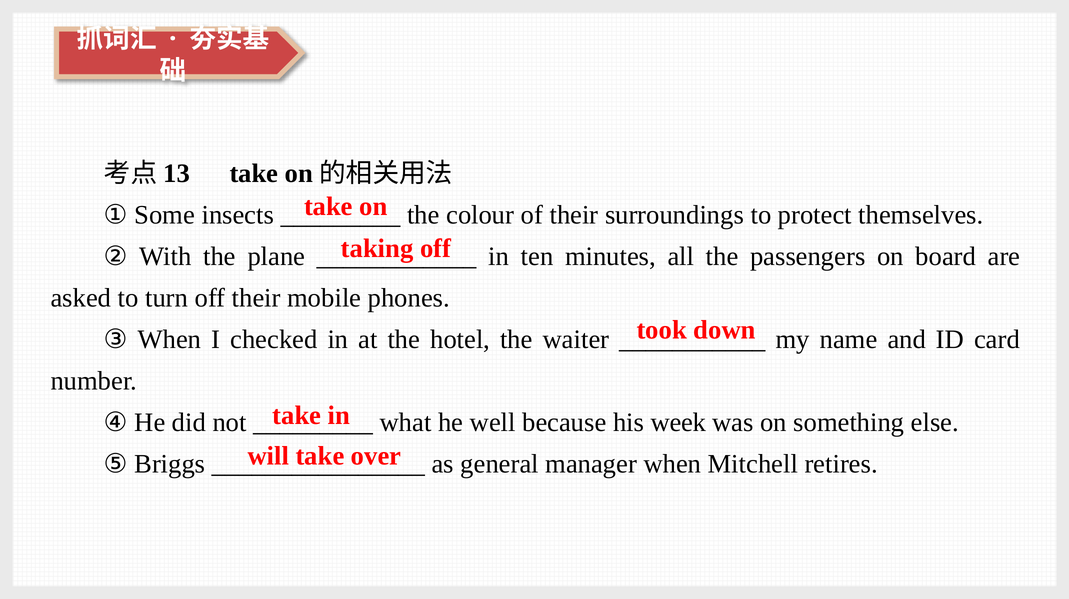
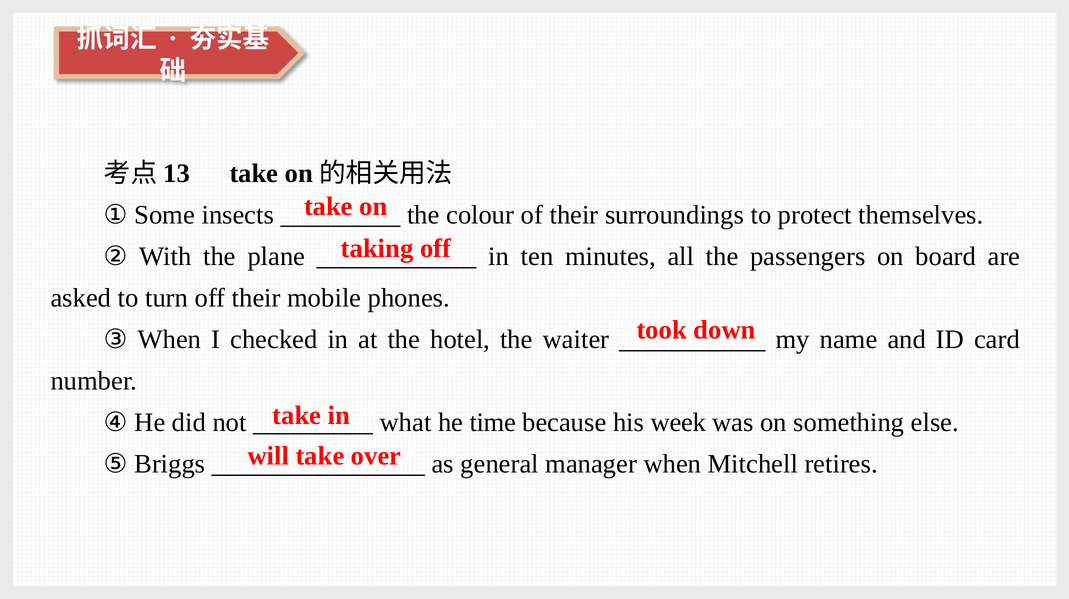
well: well -> time (493, 423)
